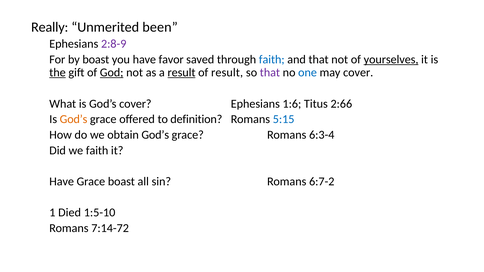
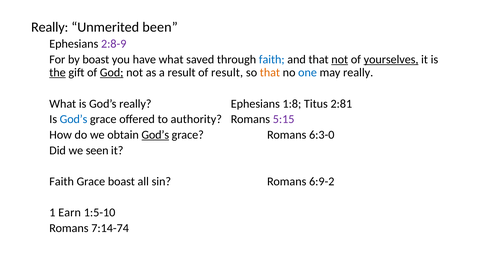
have favor: favor -> what (171, 60)
not underline: none -> present (340, 60)
result underline: present -> none (182, 73)
that colour: purple -> orange (270, 73)
may cover: cover -> really (358, 73)
God’s cover: cover -> really (135, 104)
1:6: 1:6 -> 1:8 (292, 104)
2:66: 2:66 -> 2:81 (341, 104)
God’s colour: orange -> blue (74, 119)
definition: definition -> authority (196, 119)
5:15 colour: blue -> purple (284, 119)
God’s underline: none -> present (155, 135)
6:3-4: 6:3-4 -> 6:3-0 (322, 135)
we faith: faith -> seen (97, 151)
Have: Have -> Faith (62, 182)
6:7-2: 6:7-2 -> 6:9-2 (322, 182)
Died: Died -> Earn (70, 213)
7:14-72: 7:14-72 -> 7:14-74 (110, 228)
